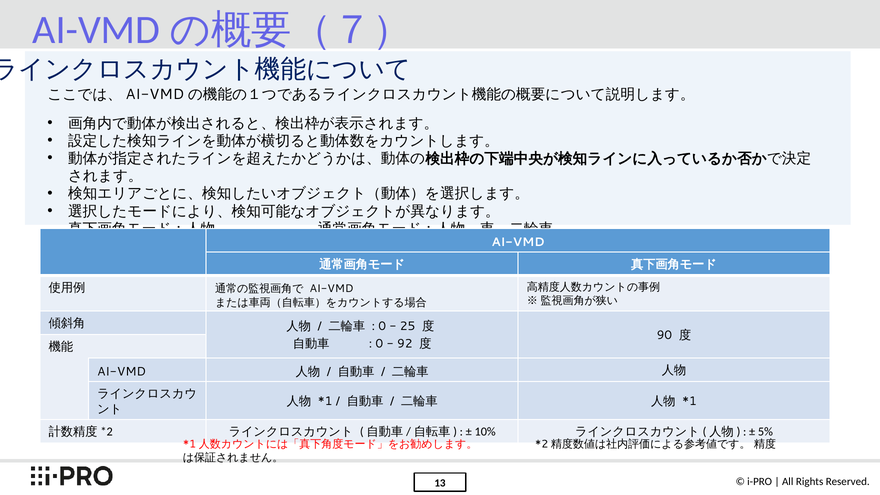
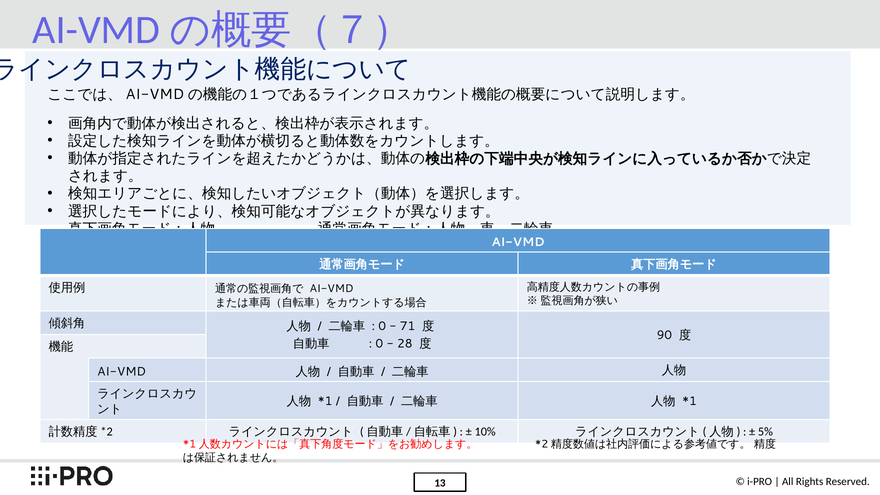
25: 25 -> 71 (408, 326)
92: 92 -> 28 (405, 344)
